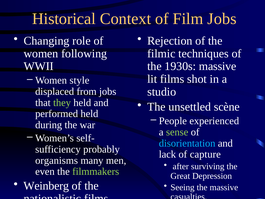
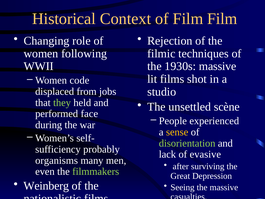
Film Jobs: Jobs -> Film (222, 19)
style: style -> code (79, 80)
performed held: held -> face (89, 114)
sense colour: light green -> yellow (177, 132)
disorientation colour: light blue -> light green (187, 143)
capture: capture -> evasive (205, 154)
